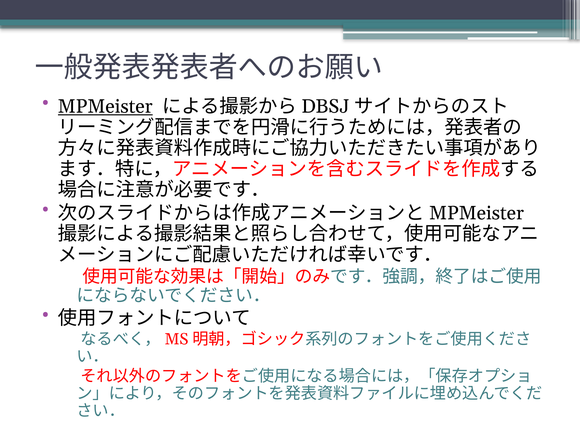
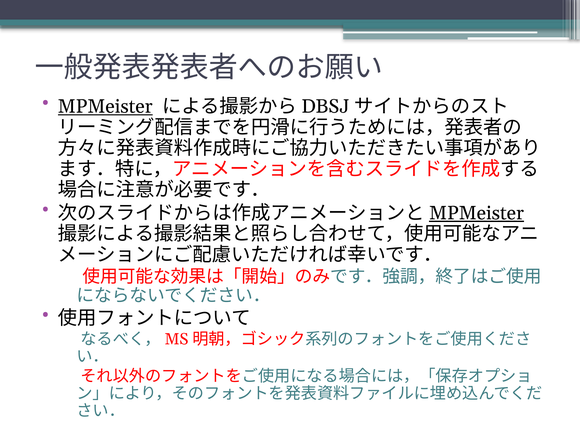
MPMeister underline: none -> present (477, 213)
